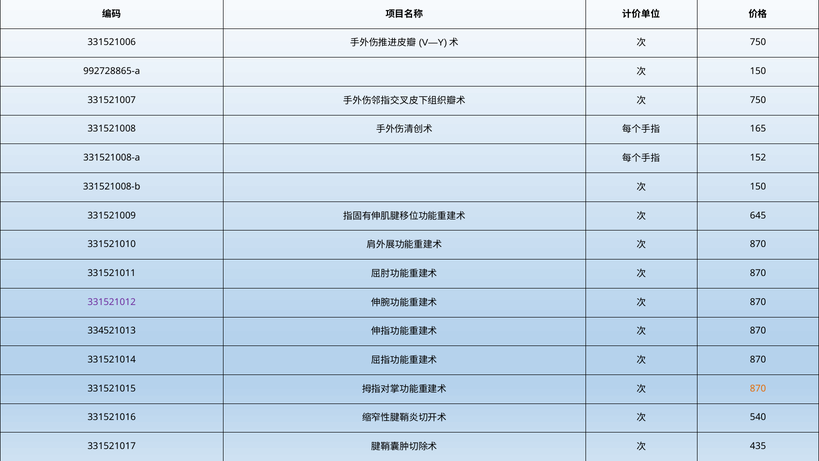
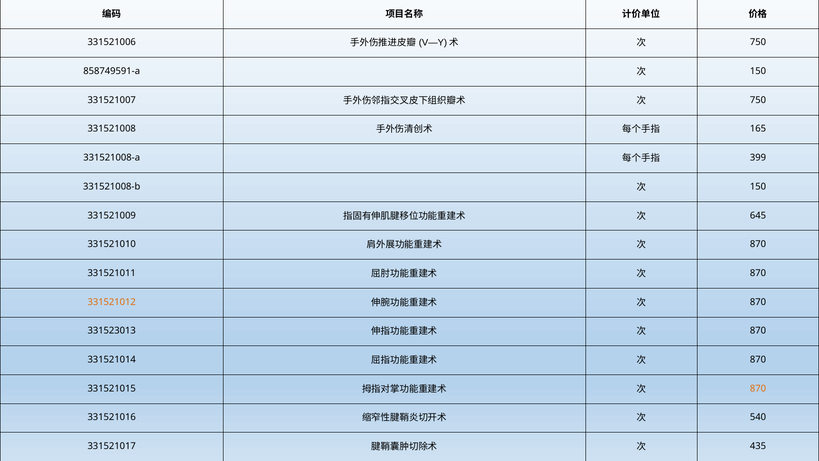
992728865-a: 992728865-a -> 858749591-a (112, 71)
152: 152 -> 399 (758, 158)
331521012 colour: purple -> orange (112, 302)
334521013: 334521013 -> 331523013 (112, 331)
